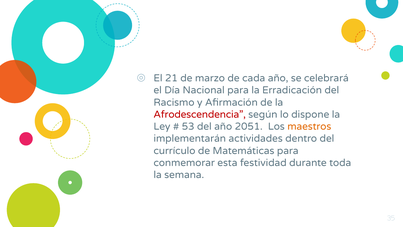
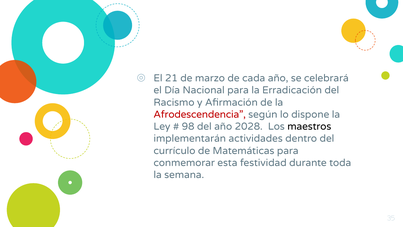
53: 53 -> 98 (188, 126)
2051: 2051 -> 2028 (249, 126)
maestros colour: orange -> black (309, 126)
